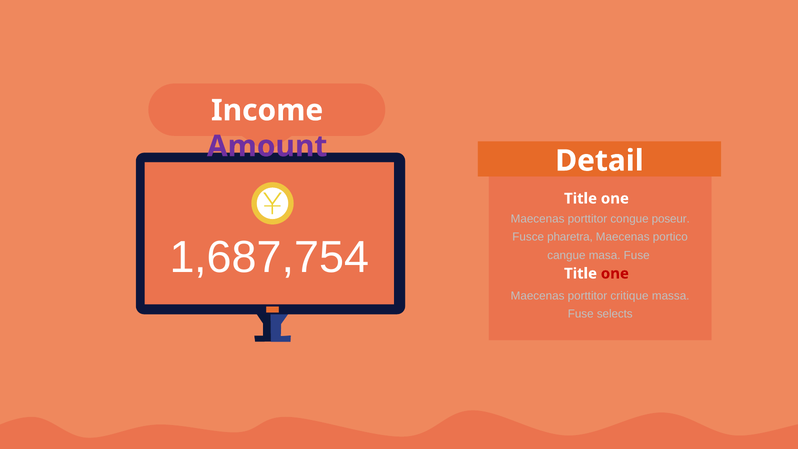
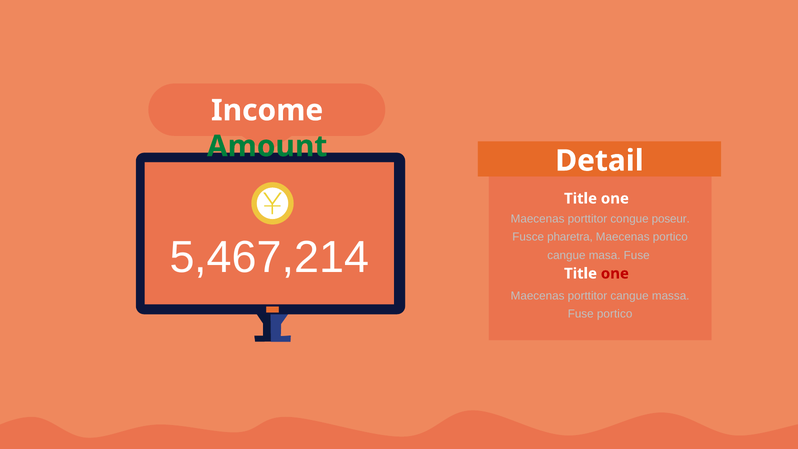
Amount colour: purple -> green (267, 146)
1,687,754: 1,687,754 -> 5,467,214 (269, 257)
porttitor critique: critique -> cangue (630, 296)
Fuse selects: selects -> portico (615, 314)
